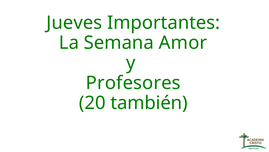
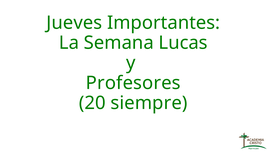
Amor: Amor -> Lucas (183, 43)
también: también -> siempre (149, 102)
